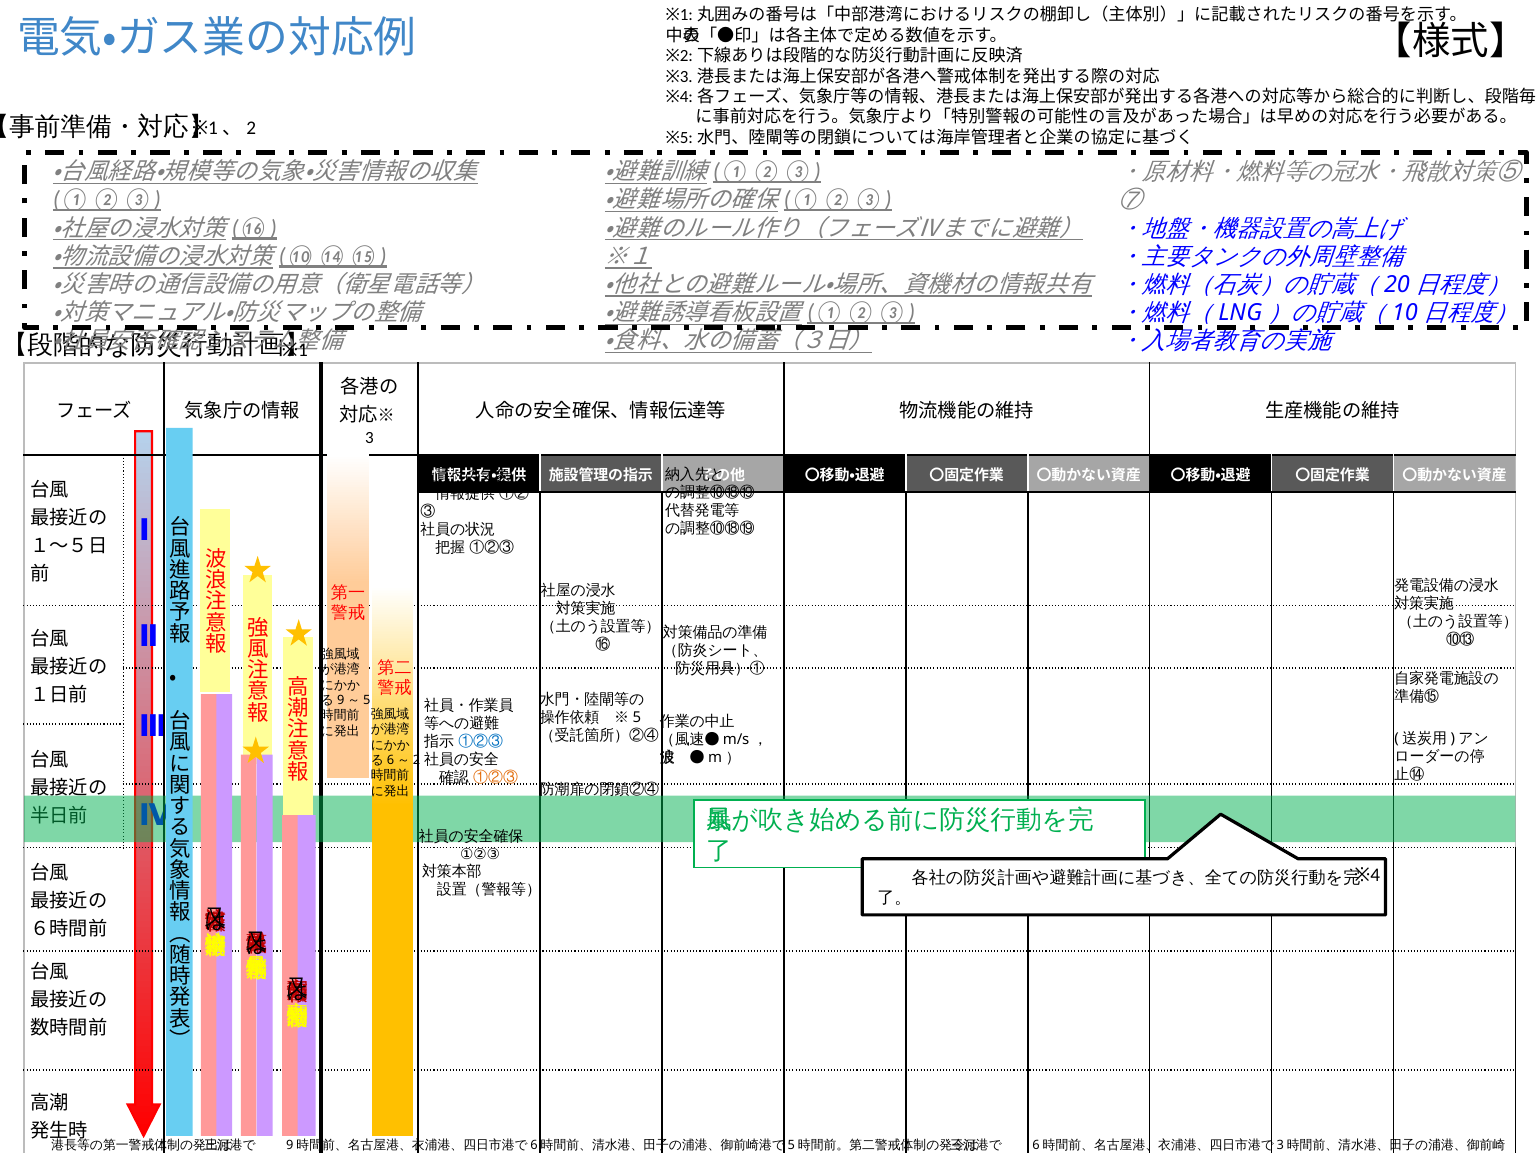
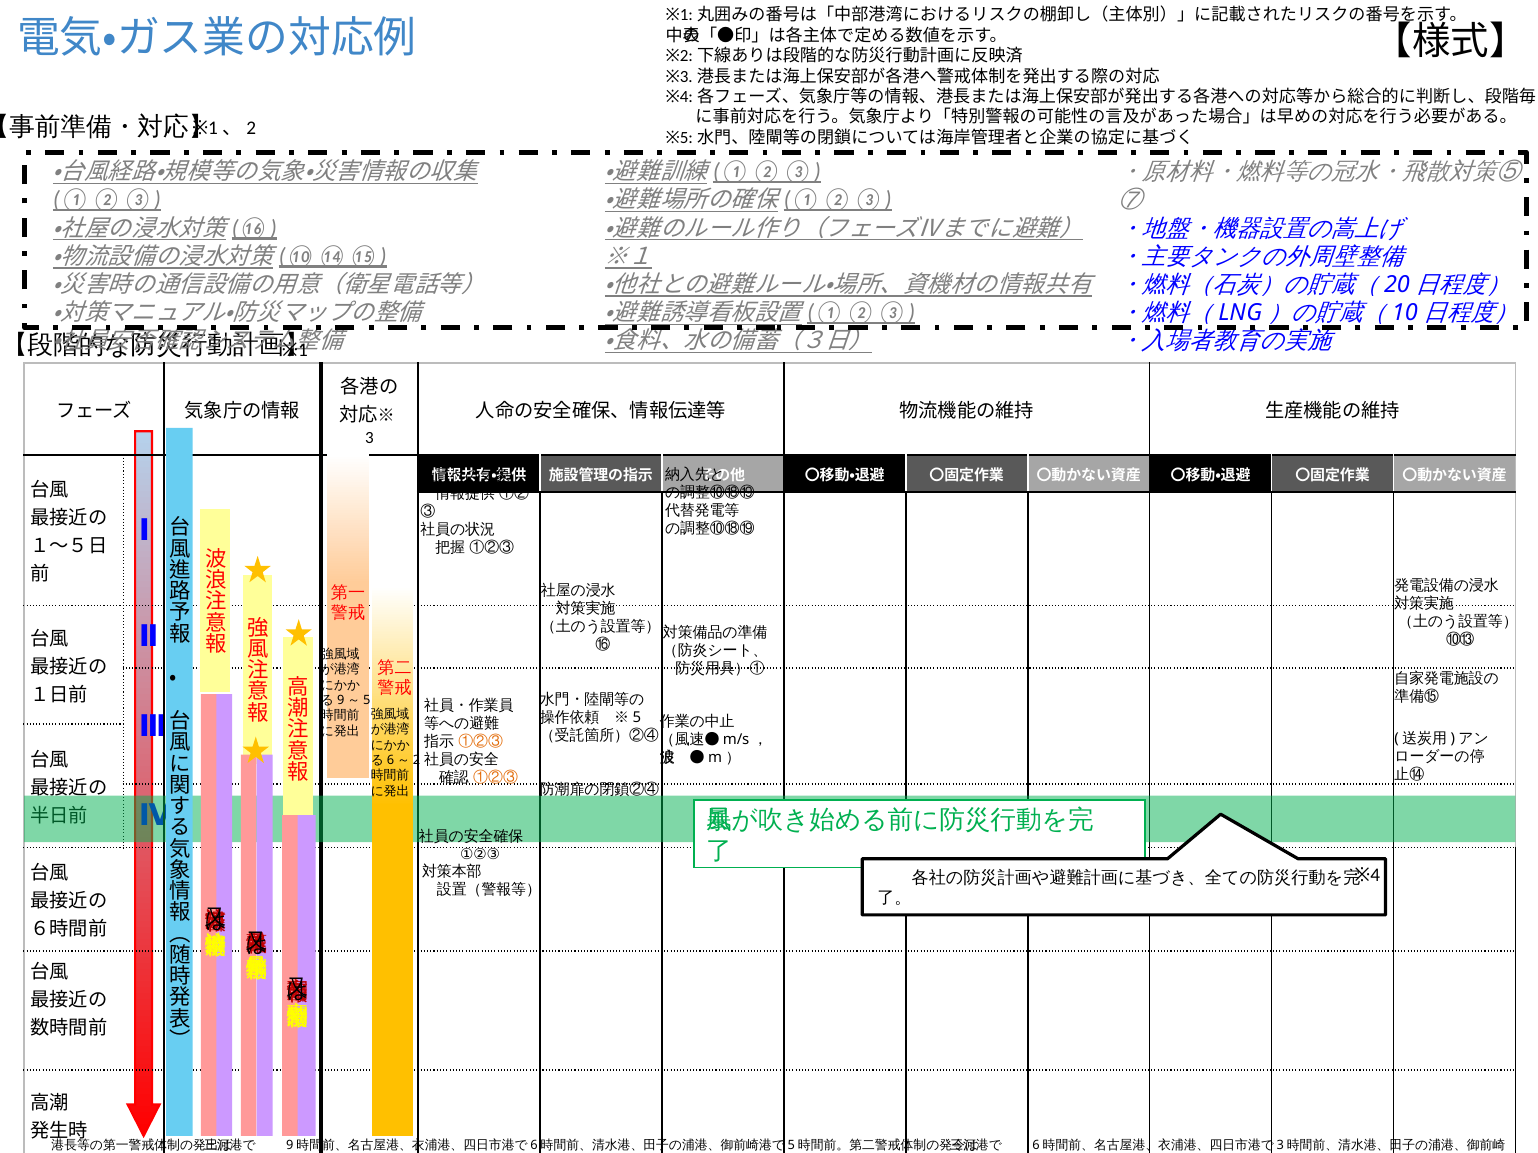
①②③ colour: blue -> orange (481, 742)
